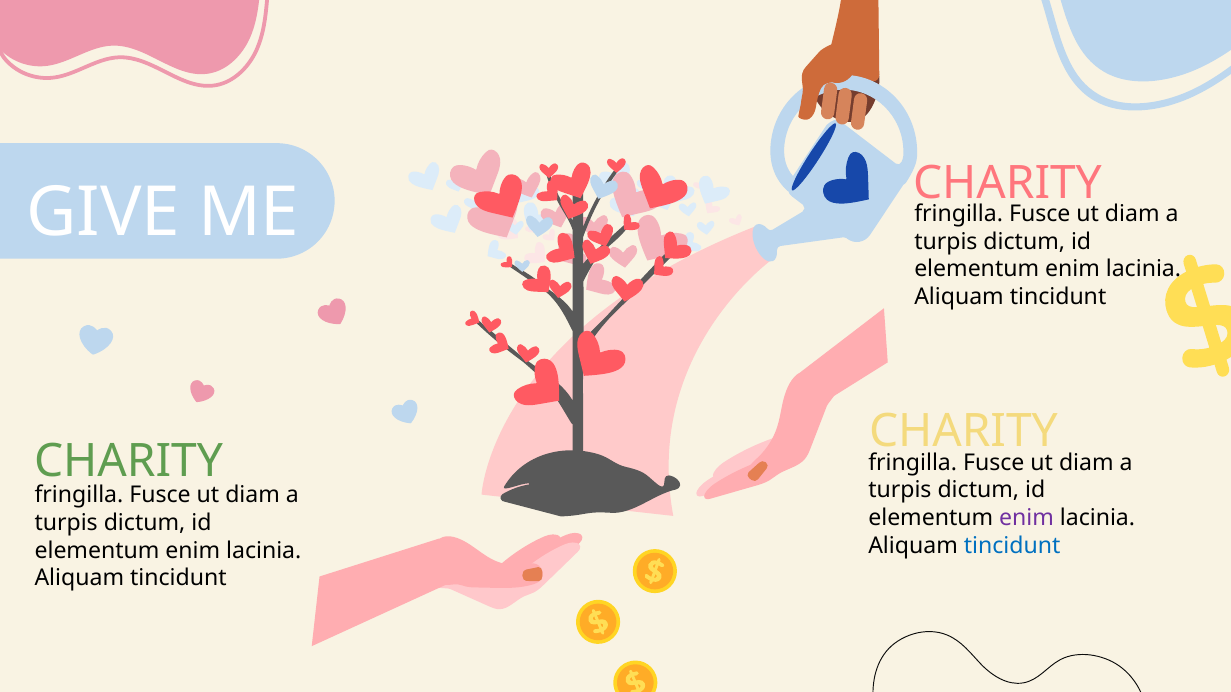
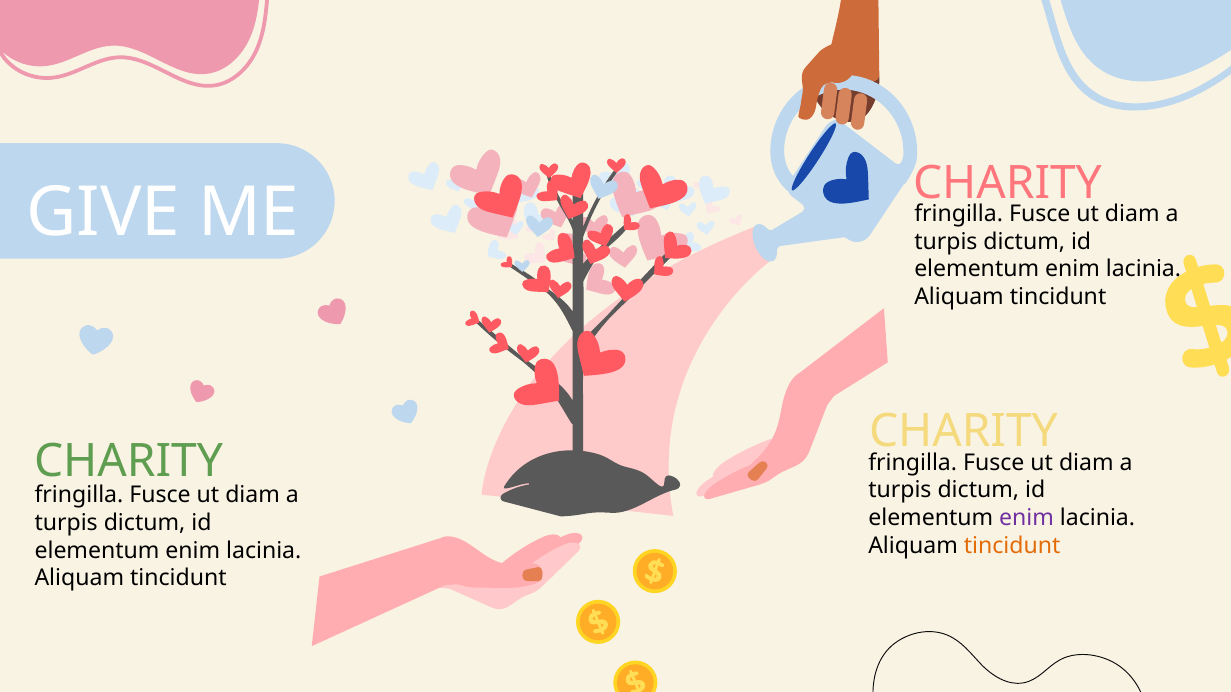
tincidunt colour: blue -> orange (1012, 546)
